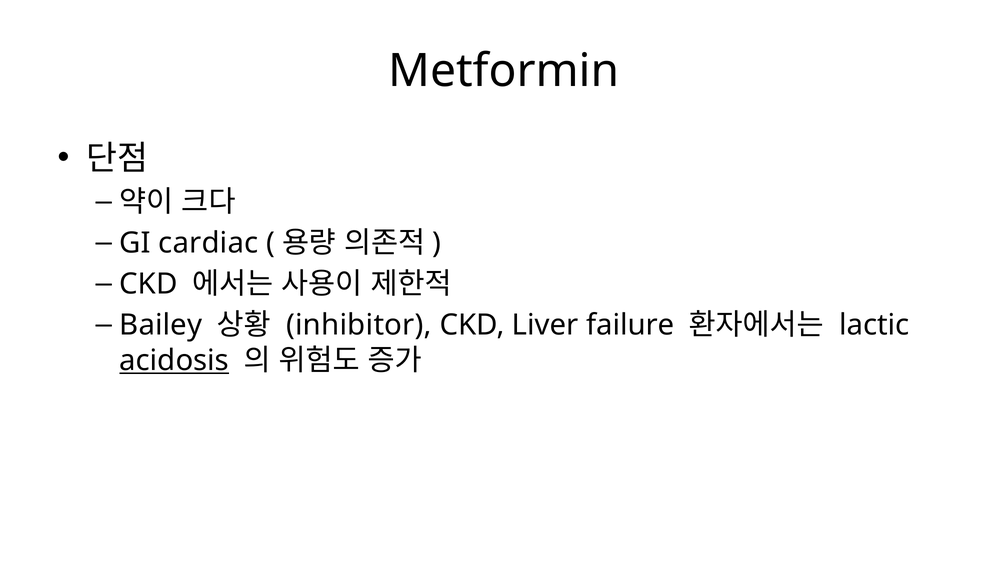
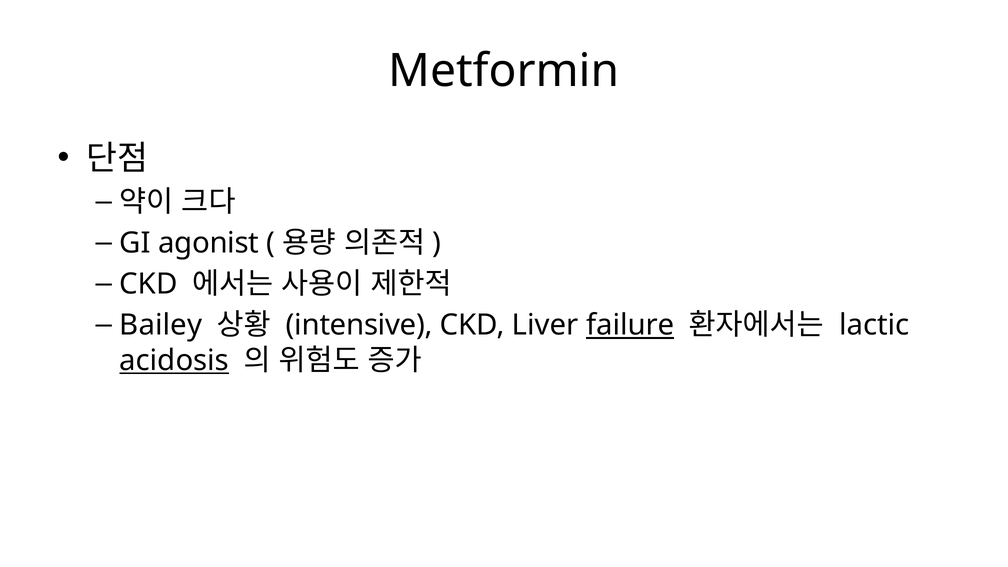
cardiac: cardiac -> agonist (209, 243)
inhibitor: inhibitor -> intensive (359, 325)
failure underline: none -> present (630, 325)
